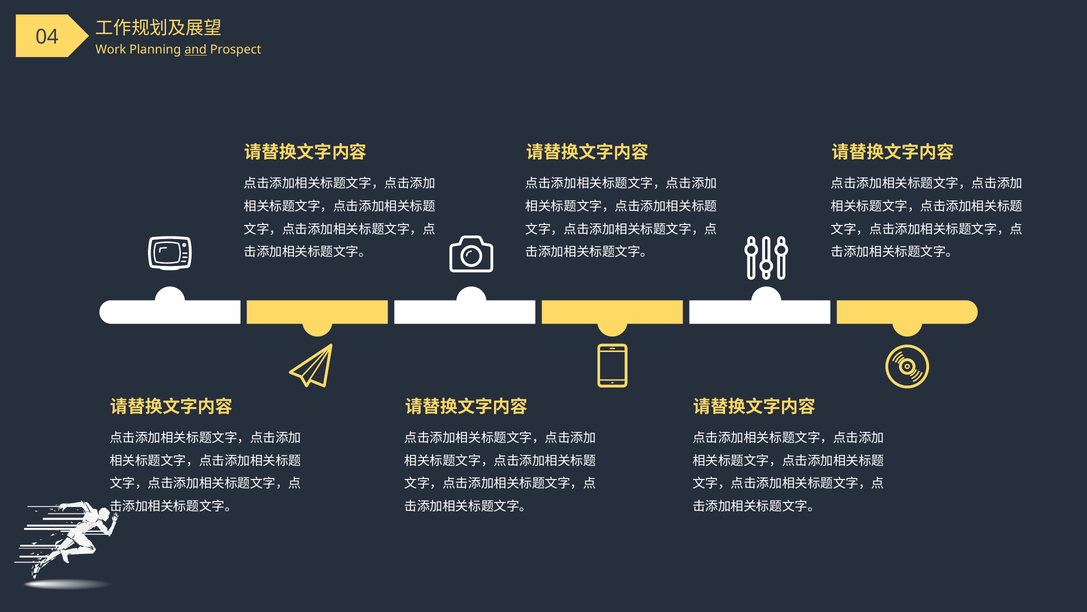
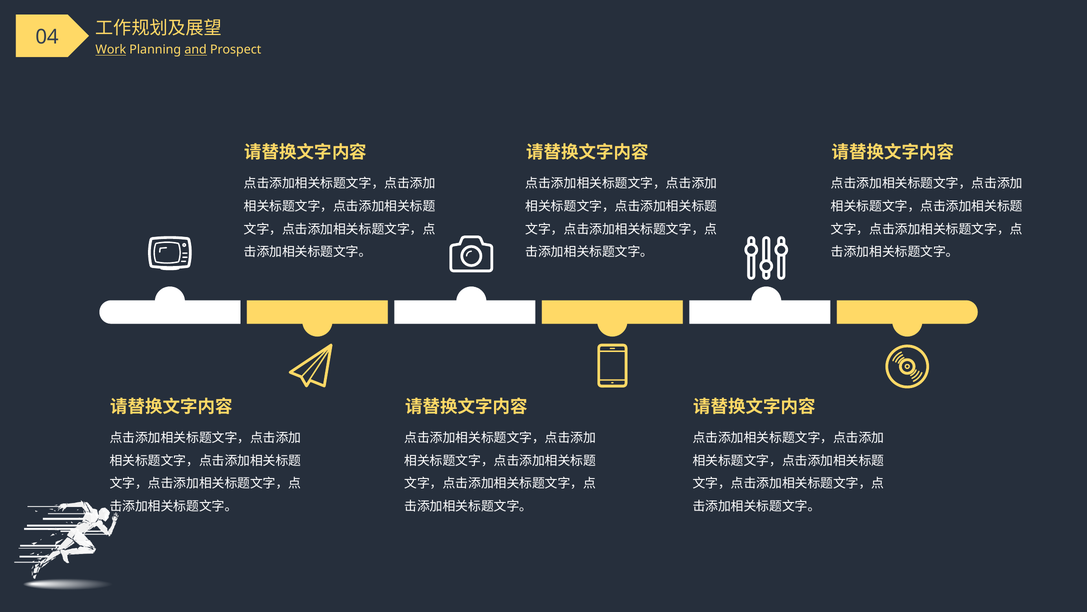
Work underline: none -> present (111, 50)
